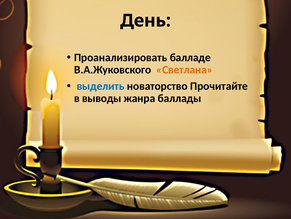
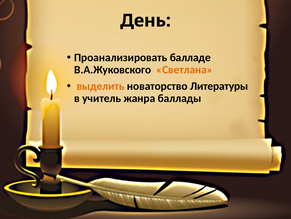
выделить colour: blue -> orange (101, 86)
Прочитайте: Прочитайте -> Литературы (219, 86)
выводы: выводы -> учитель (102, 98)
